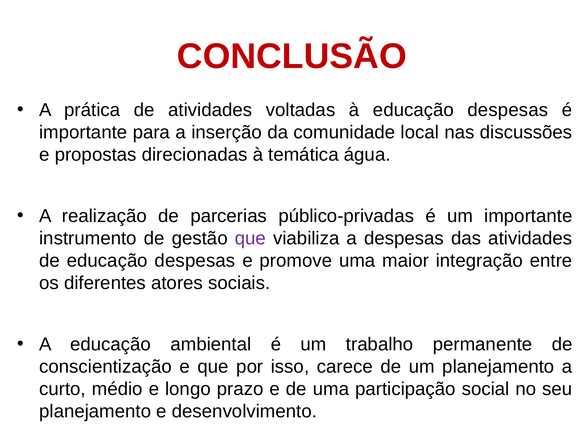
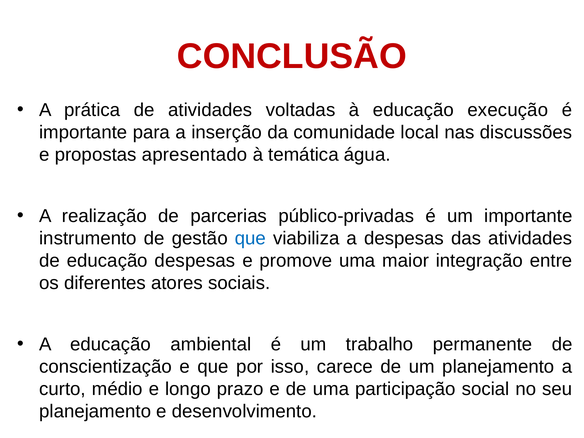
à educação despesas: despesas -> execução (508, 110)
direcionadas: direcionadas -> apresentado (195, 155)
que colour: purple -> blue (250, 238)
